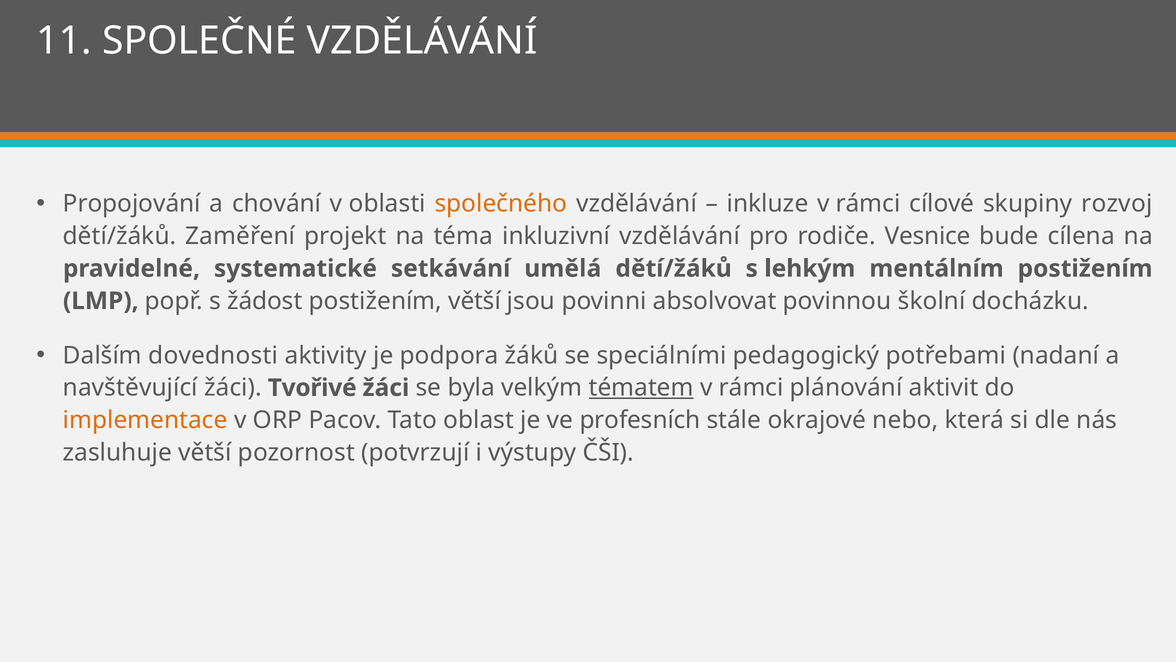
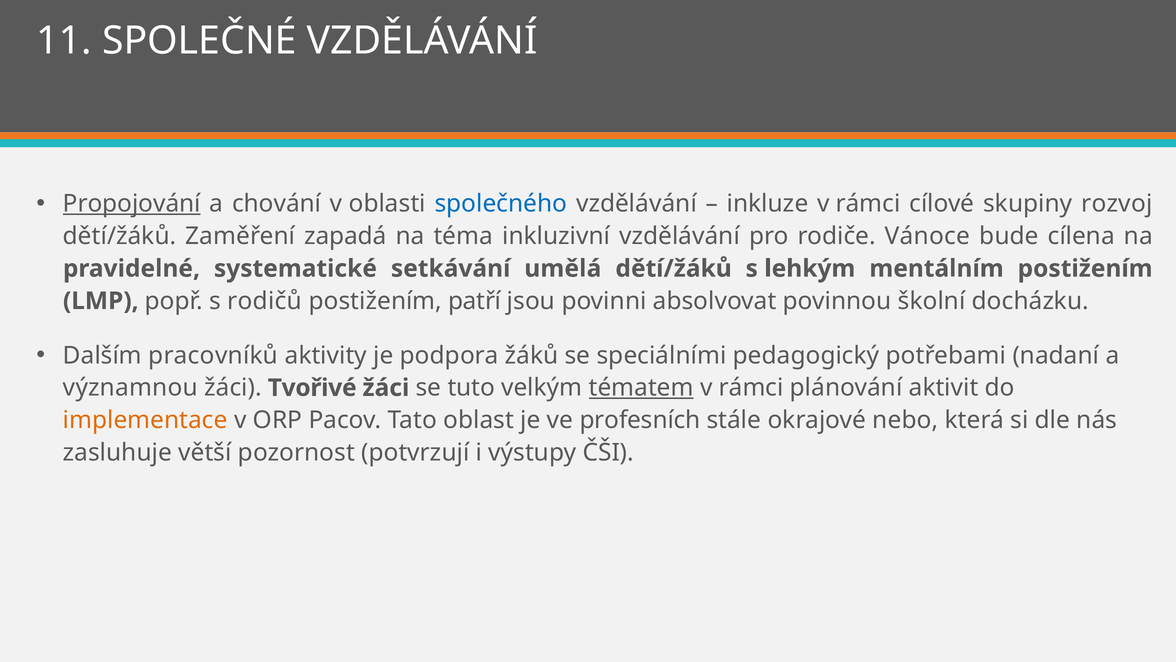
Propojování underline: none -> present (132, 204)
společného colour: orange -> blue (501, 204)
projekt: projekt -> zapadá (345, 236)
Vesnice: Vesnice -> Vánoce (928, 236)
žádost: žádost -> rodičů (265, 301)
postižením větší: větší -> patří (475, 301)
dovednosti: dovednosti -> pracovníků (213, 355)
navštěvující: navštěvující -> významnou (130, 388)
byla: byla -> tuto (471, 388)
